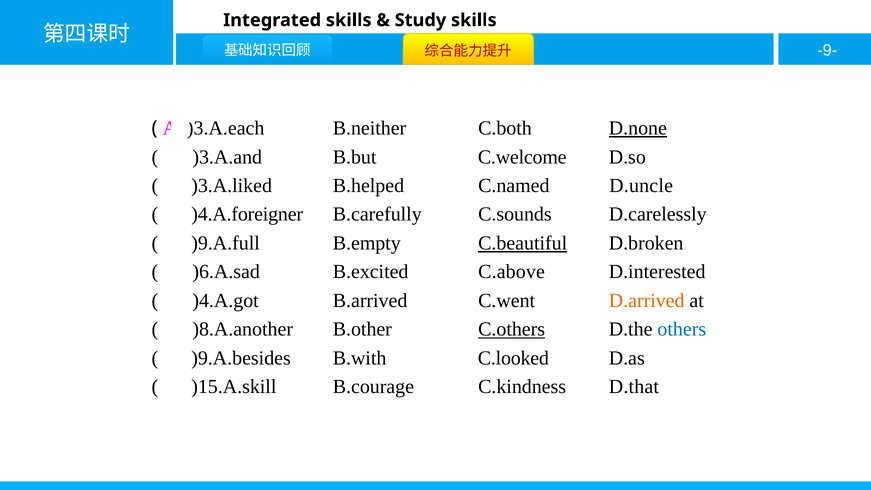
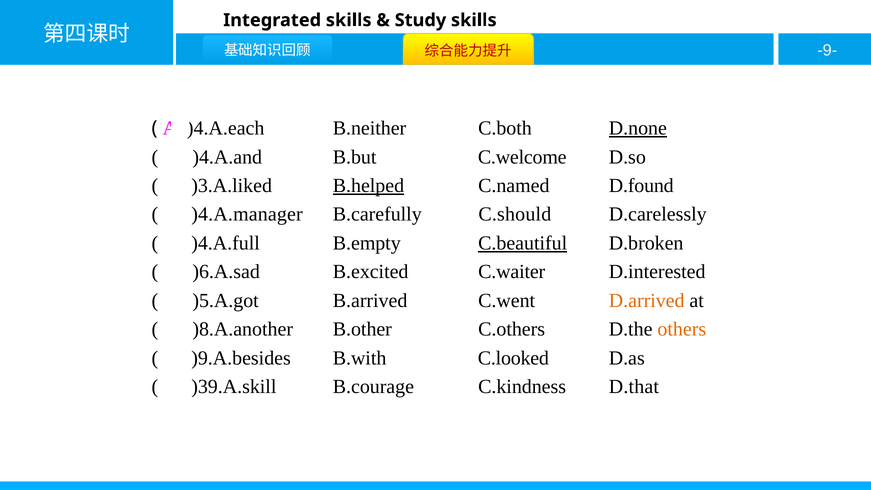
)3.A.each: )3.A.each -> )4.A.each (226, 128)
)3.A.and: )3.A.and -> )4.A.and (227, 157)
B.helped underline: none -> present (368, 186)
D.uncle: D.uncle -> D.found (641, 186)
)4.A.foreigner: )4.A.foreigner -> )4.A.manager (247, 214)
C.sounds: C.sounds -> C.should (515, 214)
)9.A.full: )9.A.full -> )4.A.full (226, 243)
C.above: C.above -> C.waiter (512, 272)
)4.A.got: )4.A.got -> )5.A.got (226, 301)
C.others underline: present -> none (512, 329)
others colour: blue -> orange (682, 329)
)15.A.skill: )15.A.skill -> )39.A.skill (234, 387)
